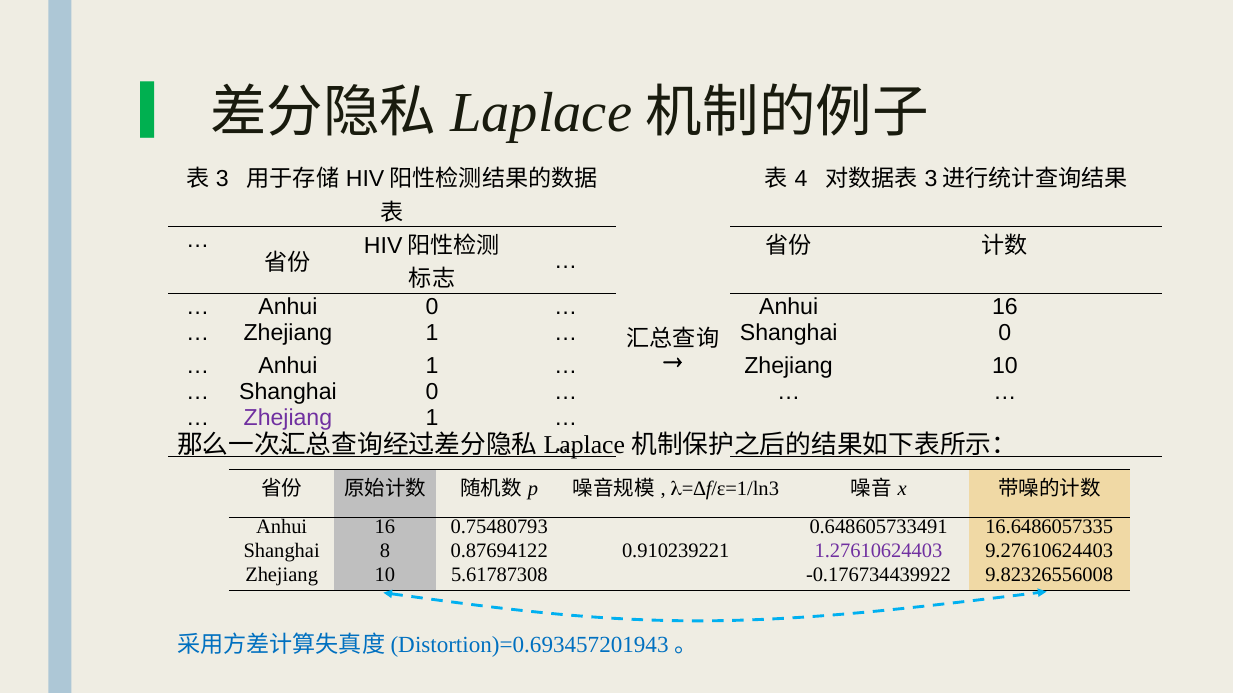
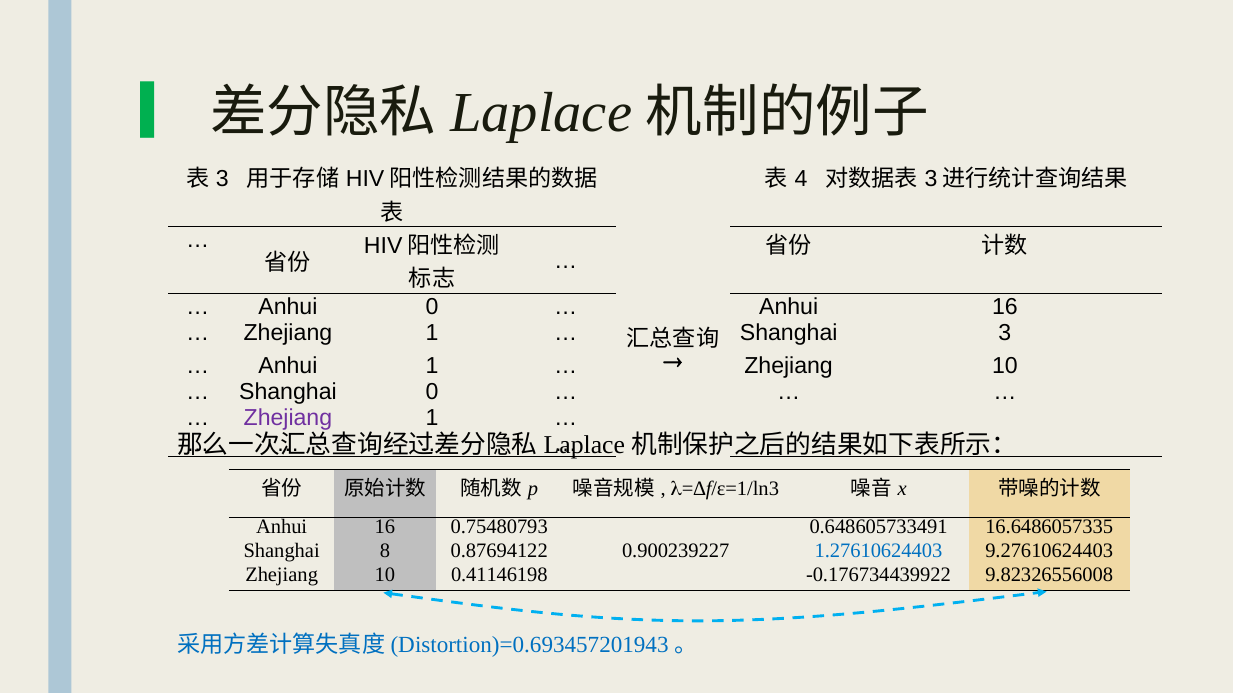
0: 0 -> 3 (1005, 333)
0.910239221: 0.910239221 -> 0.900239227 (676, 551)
1.27610624403 colour: purple -> blue (878, 551)
5.61787308: 5.61787308 -> 0.41146198 (499, 575)
